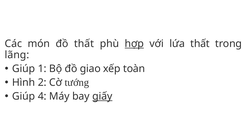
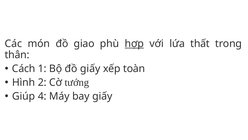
đồ thất: thất -> giao (84, 44)
lãng: lãng -> thân (17, 55)
Giúp: Giúp -> Cách (24, 68)
đồ giao: giao -> giấy (90, 68)
giấy underline: present -> none (102, 96)
